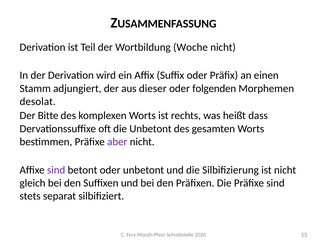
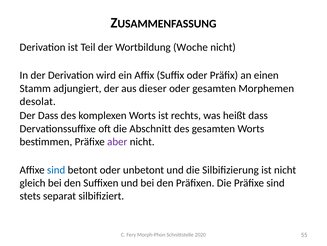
oder folgenden: folgenden -> gesamten (214, 88)
Der Bitte: Bitte -> Dass (48, 115)
die Unbetont: Unbetont -> Abschnitt (150, 128)
sind colour: purple -> blue (56, 169)
